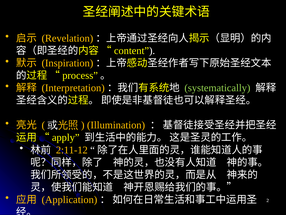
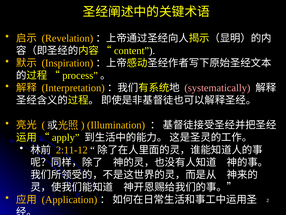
systematically colour: light green -> pink (217, 88)
